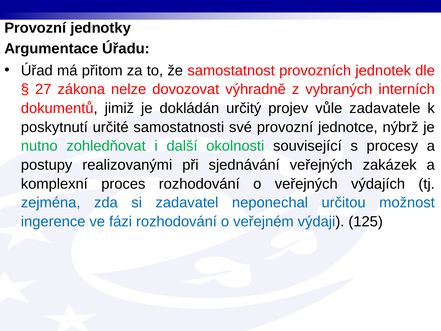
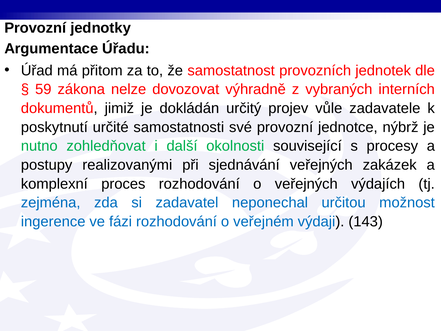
27: 27 -> 59 (43, 89)
125: 125 -> 143 (366, 221)
